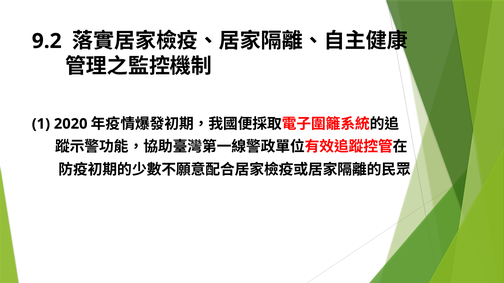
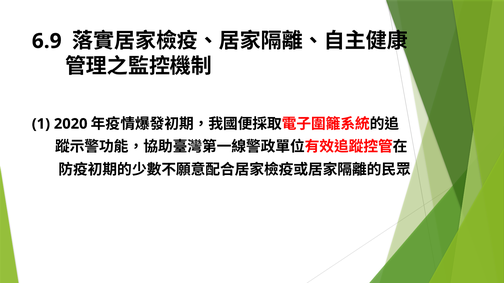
9.2: 9.2 -> 6.9 (47, 41)
